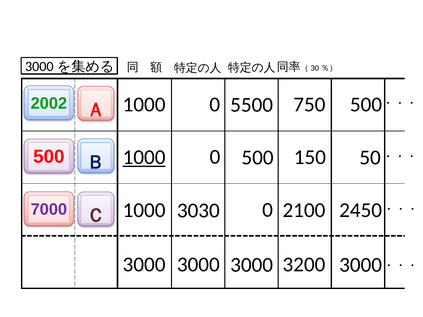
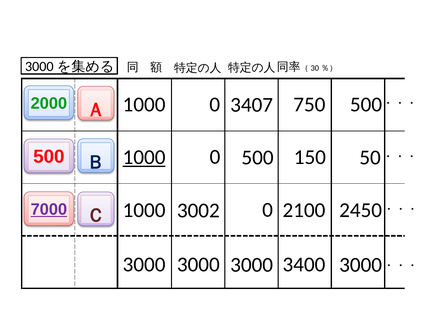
2002: 2002 -> 2000 (49, 103)
5500: 5500 -> 3407 (252, 105)
7000 underline: none -> present (49, 210)
3030: 3030 -> 3002 (198, 211)
3200: 3200 -> 3400 (304, 265)
